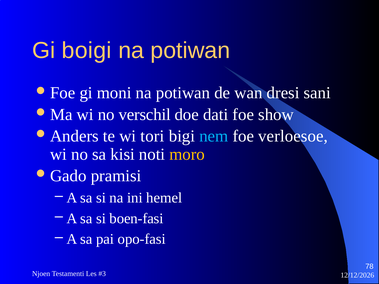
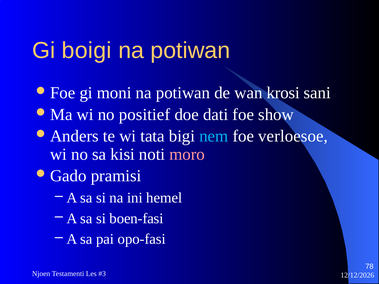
dresi: dresi -> krosi (283, 93)
verschil: verschil -> positief (145, 115)
tori: tori -> tata (152, 136)
moro colour: yellow -> pink (187, 154)
